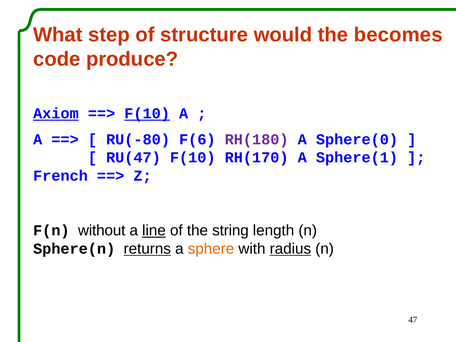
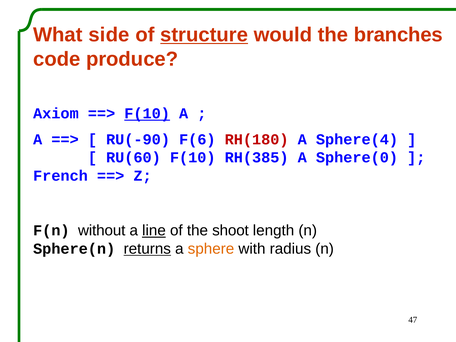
step: step -> side (109, 35)
structure underline: none -> present (204, 35)
becomes: becomes -> branches (398, 35)
Axiom underline: present -> none (56, 114)
RU(-80: RU(-80 -> RU(-90 (138, 139)
RH(180 colour: purple -> red (257, 139)
Sphere(0: Sphere(0 -> Sphere(4 (357, 139)
RU(47: RU(47 -> RU(60 (133, 158)
RH(170: RH(170 -> RH(385 (257, 158)
Sphere(1: Sphere(1 -> Sphere(0 (357, 158)
string: string -> shoot (231, 231)
radius underline: present -> none (290, 249)
